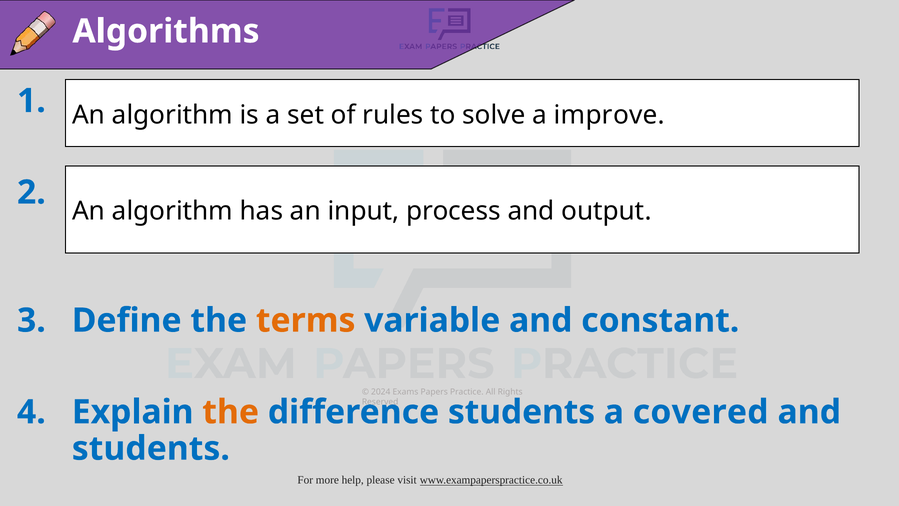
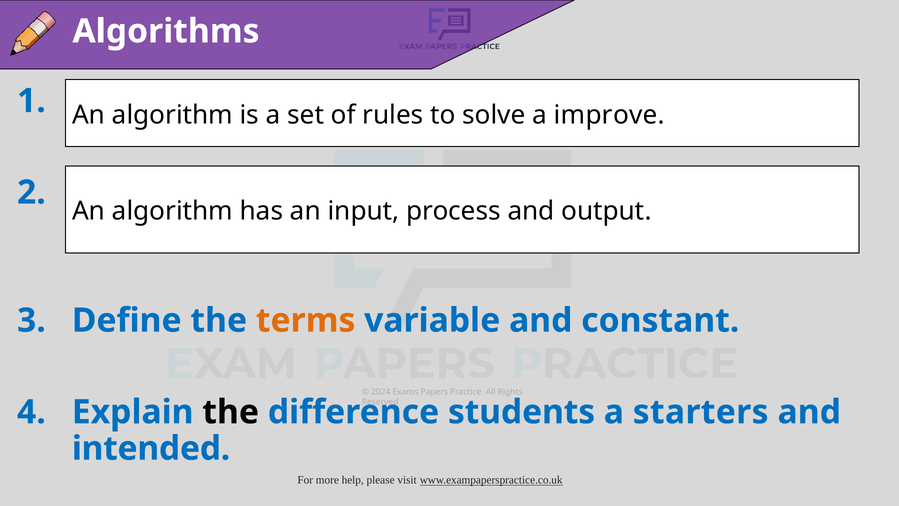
the colour: orange -> black (231, 412)
covered: covered -> starters (701, 412)
students: students -> intended (151, 448)
